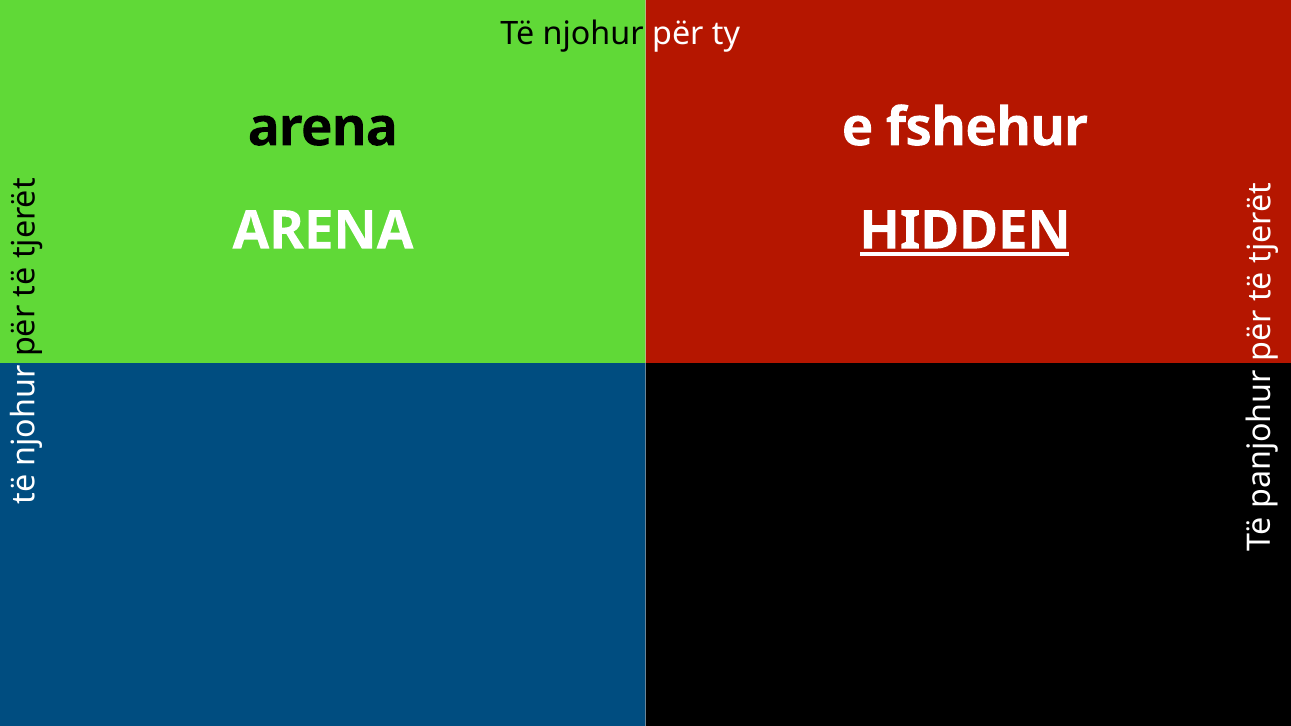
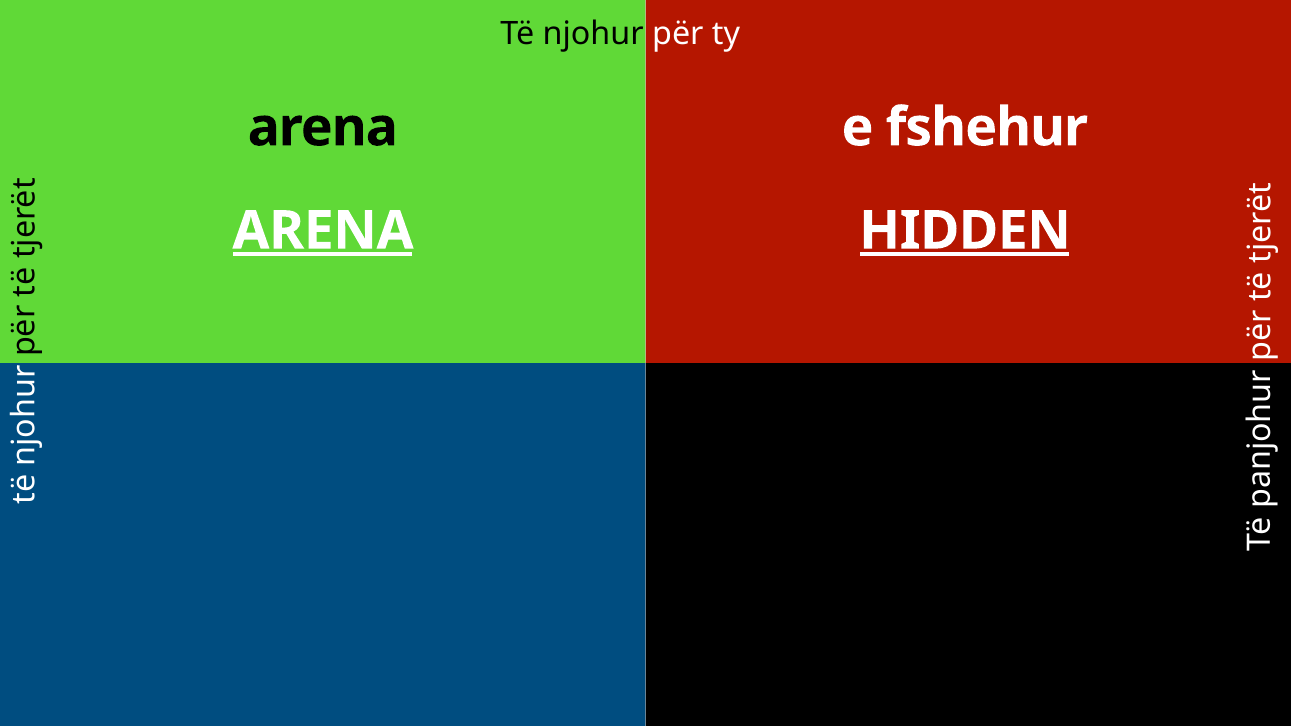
ARENA underline: none -> present (323, 231)
